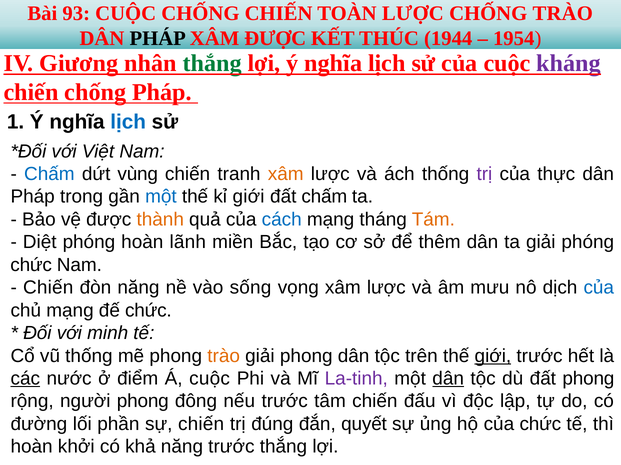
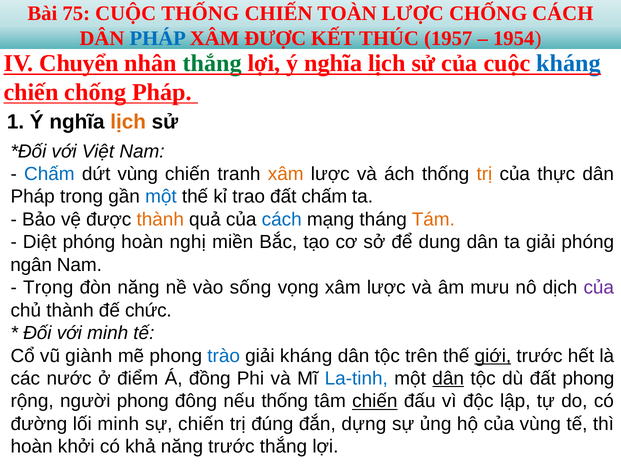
93: 93 -> 75 (76, 13)
CUỘC CHỐNG: CHỐNG -> THỐNG (200, 13)
CHỐNG TRÀO: TRÀO -> CÁCH (563, 13)
PHÁP colour: black -> blue (158, 38)
1944: 1944 -> 1957 (448, 38)
Giương: Giương -> Chuyển (79, 64)
kháng colour: purple -> blue (569, 64)
lịch colour: blue -> orange (128, 122)
trị colour: purple -> orange (484, 174)
kỉ giới: giới -> trao (249, 197)
lãnh: lãnh -> nghị (188, 243)
thêm: thêm -> dung (440, 243)
chức: chức -> ngân (31, 265)
Chiến: Chiến -> Trọng (48, 288)
của colour: blue -> purple (599, 288)
chủ mạng: mạng -> thành (70, 311)
vũ thống: thống -> giành (89, 356)
trào colour: orange -> blue (224, 356)
giải phong: phong -> kháng (306, 356)
các underline: present -> none (25, 379)
Á cuộc: cuộc -> đồng (210, 379)
La-tinh colour: purple -> blue (356, 379)
nếu trước: trước -> thống (285, 402)
chiến underline: none -> present (375, 402)
lối phần: phần -> minh (118, 425)
quyết: quyết -> dựng (364, 425)
của chức: chức -> vùng (540, 425)
